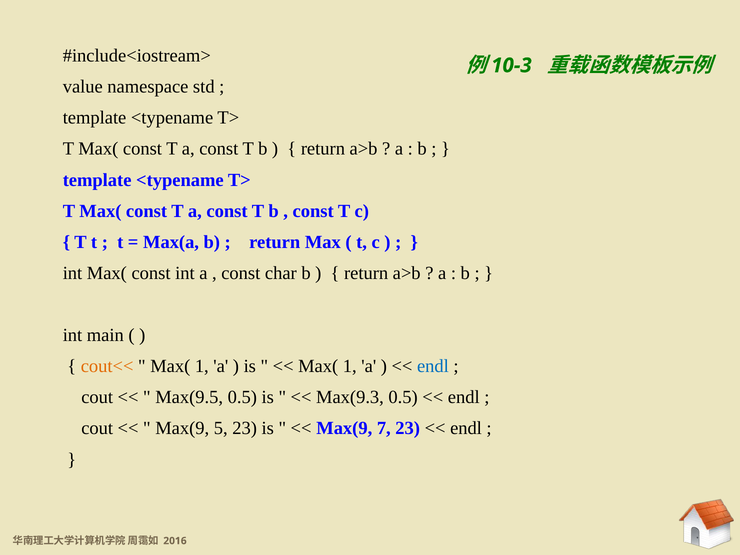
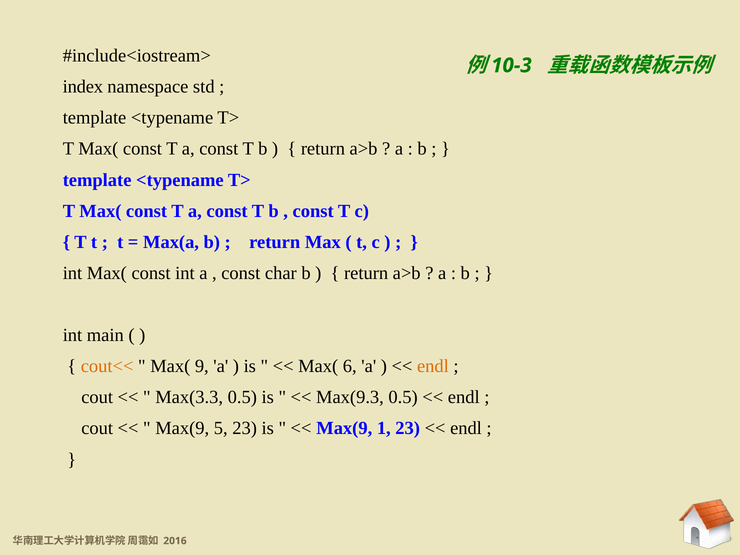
value: value -> index (83, 87)
1: 1 -> 9 (202, 366)
1: 1 -> 6 (350, 366)
endl colour: blue -> orange (433, 366)
Max(9.5: Max(9.5 -> Max(3.3 (189, 397)
7: 7 -> 1 (384, 428)
